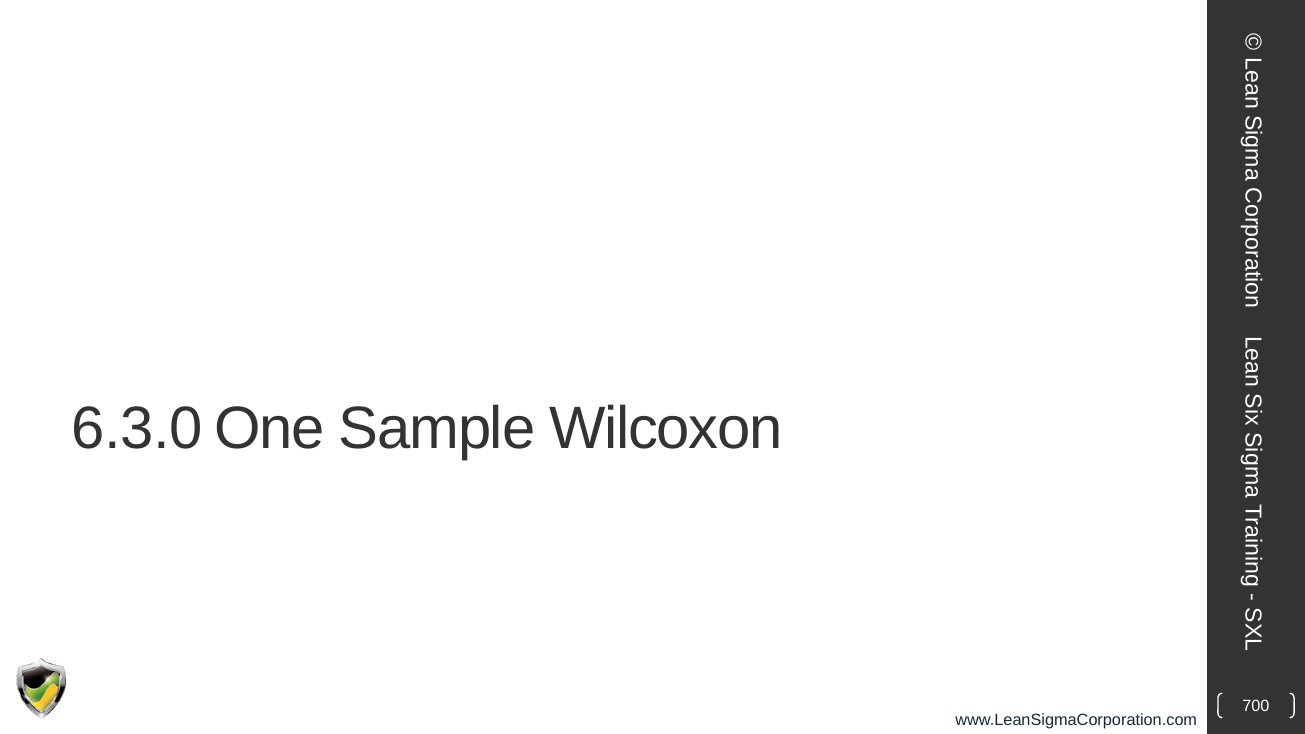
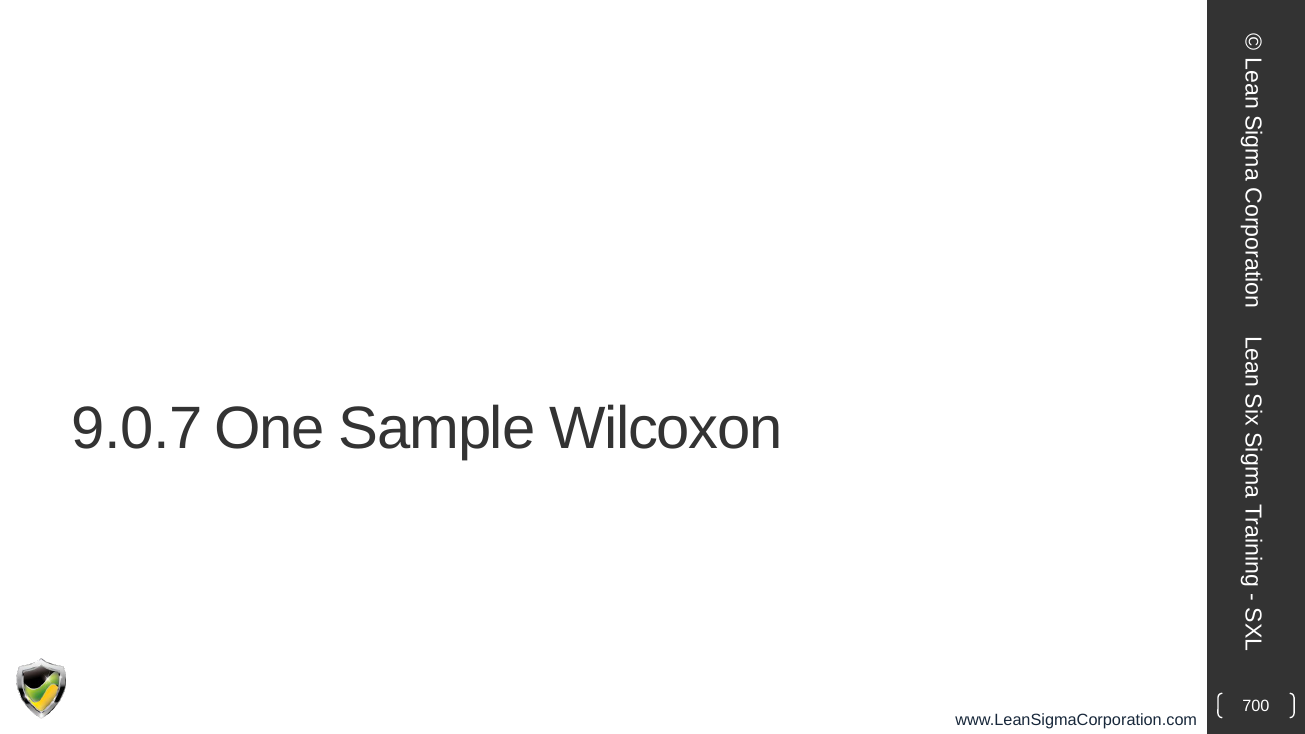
6.3.0: 6.3.0 -> 9.0.7 (137, 429)
